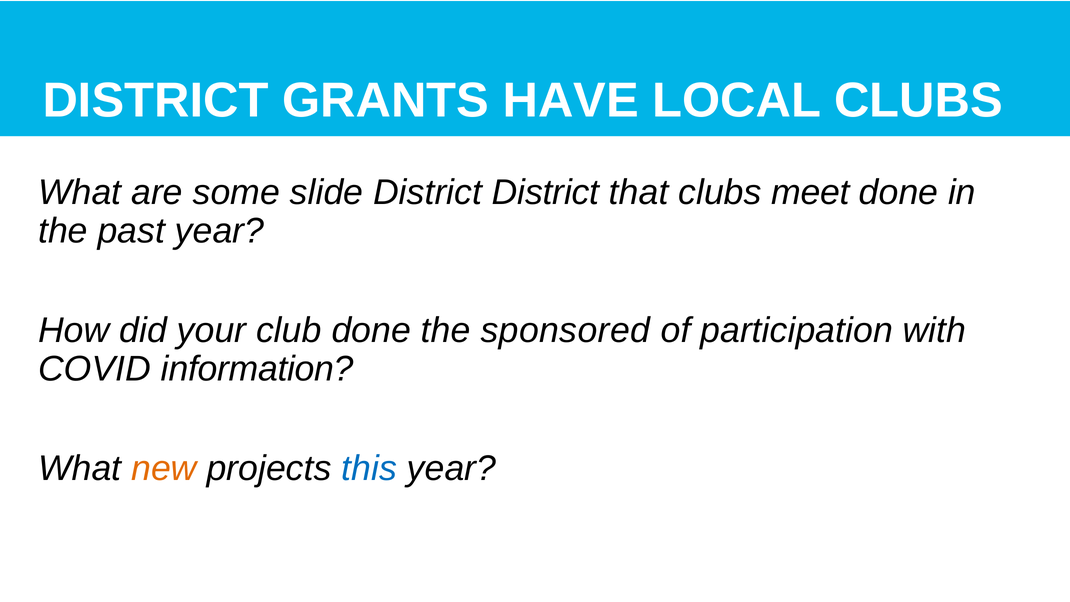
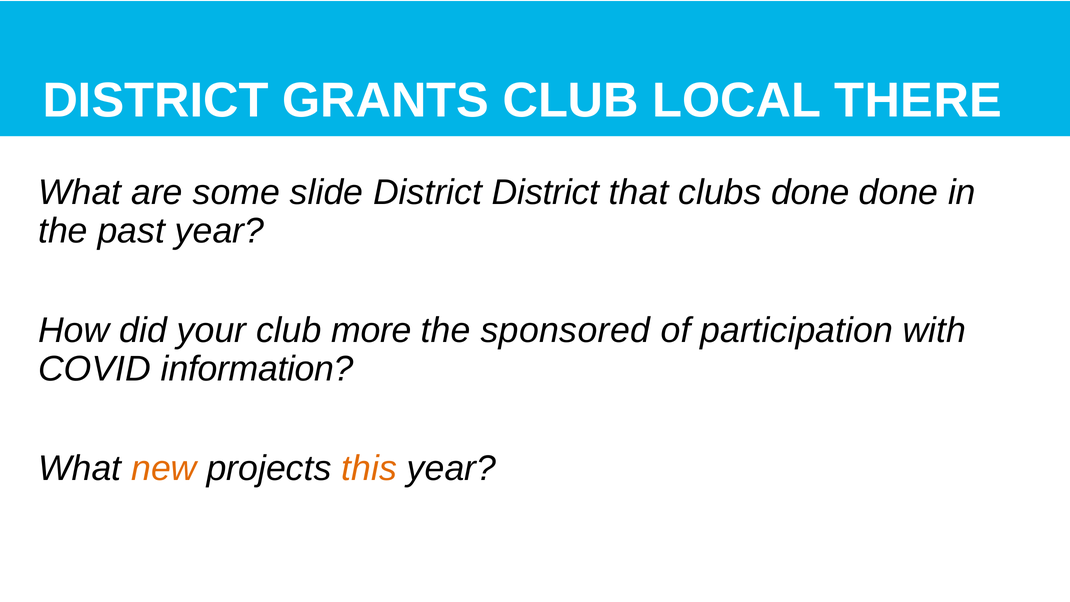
GRANTS HAVE: HAVE -> CLUB (571, 100)
LOCAL CLUBS: CLUBS -> THERE (918, 100)
clubs meet: meet -> done (810, 193)
club done: done -> more (371, 330)
this colour: blue -> orange (369, 468)
